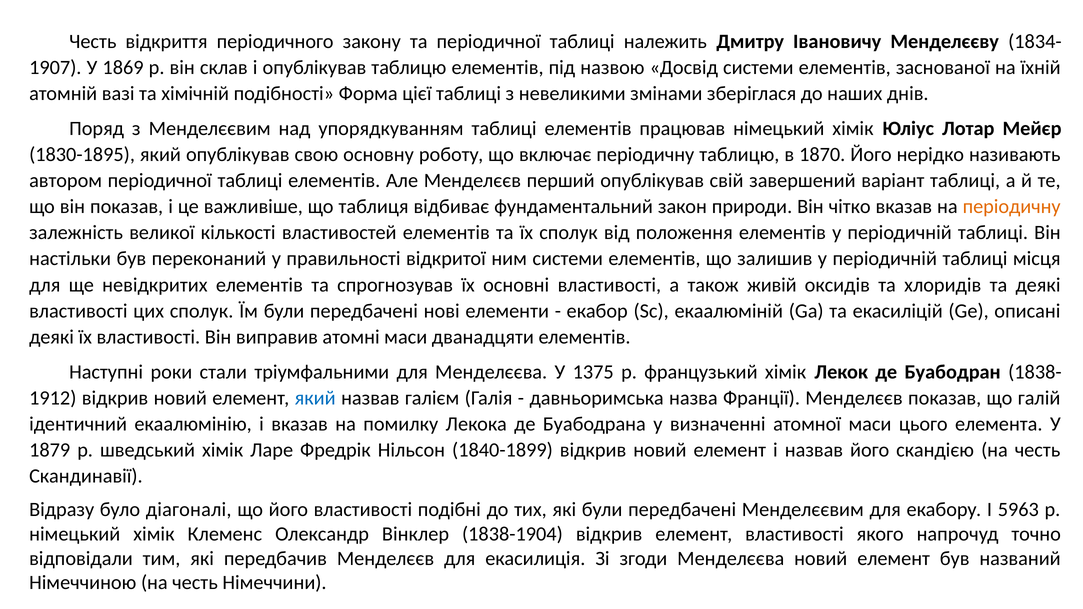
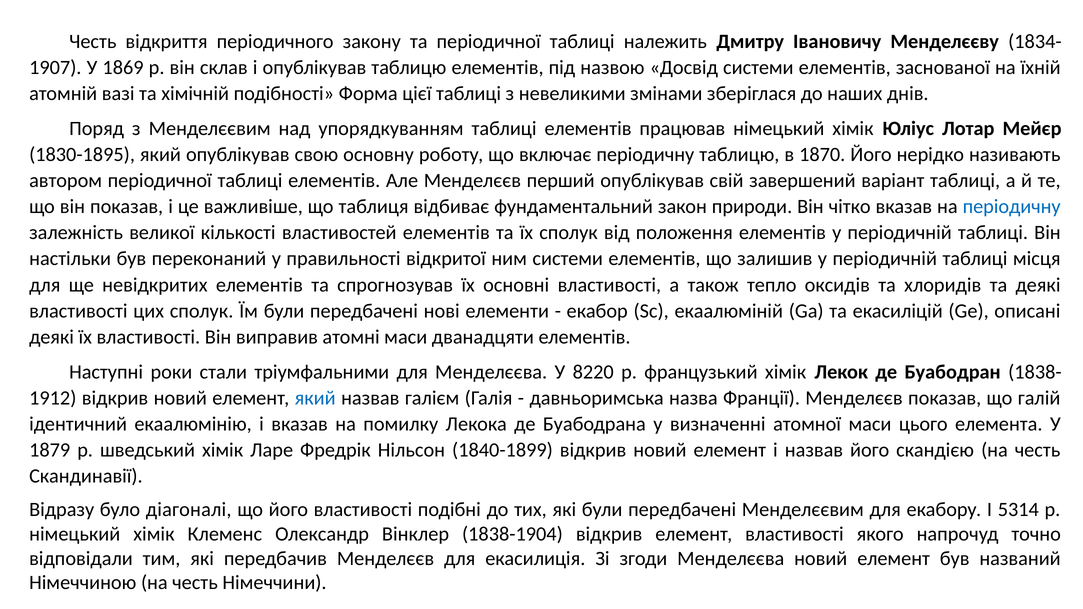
періодичну colour: orange -> blue (1012, 207)
живій: живій -> тепло (772, 285)
1375: 1375 -> 8220 (593, 372)
5963: 5963 -> 5314 (1018, 510)
